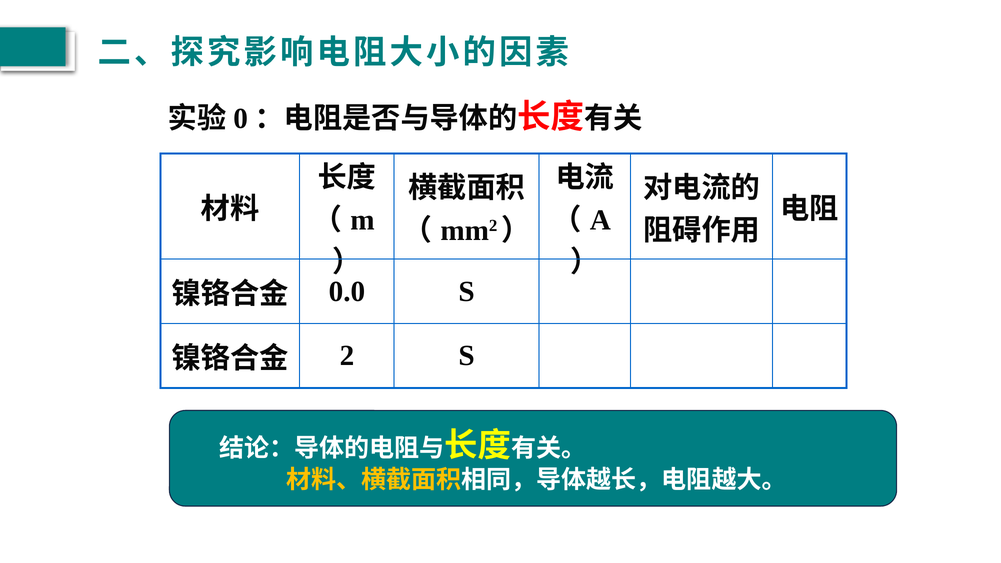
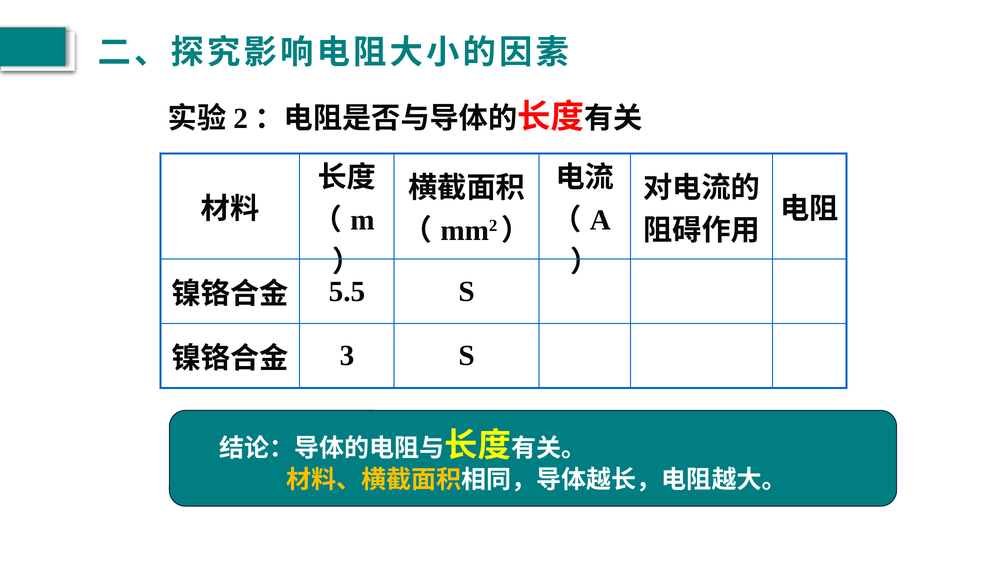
0: 0 -> 2 (241, 119)
0.0: 0.0 -> 5.5 (347, 291)
2: 2 -> 3 (347, 356)
